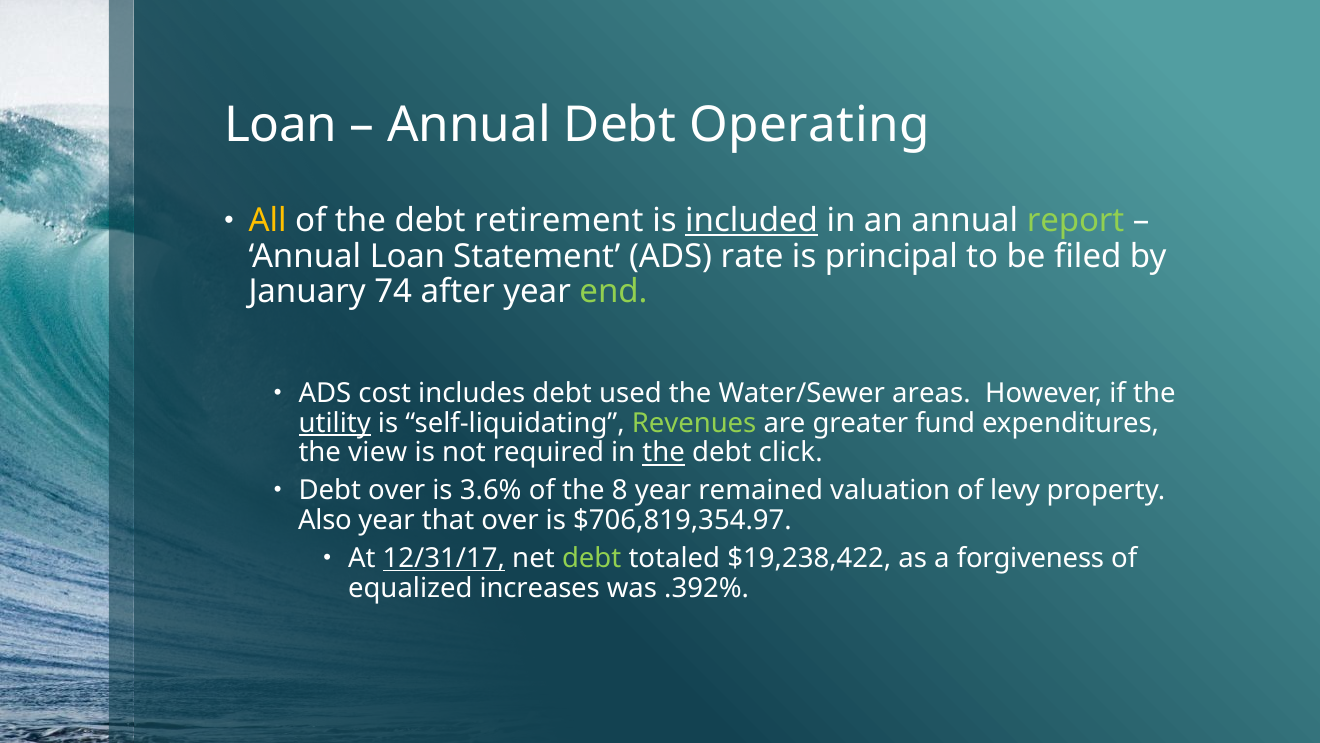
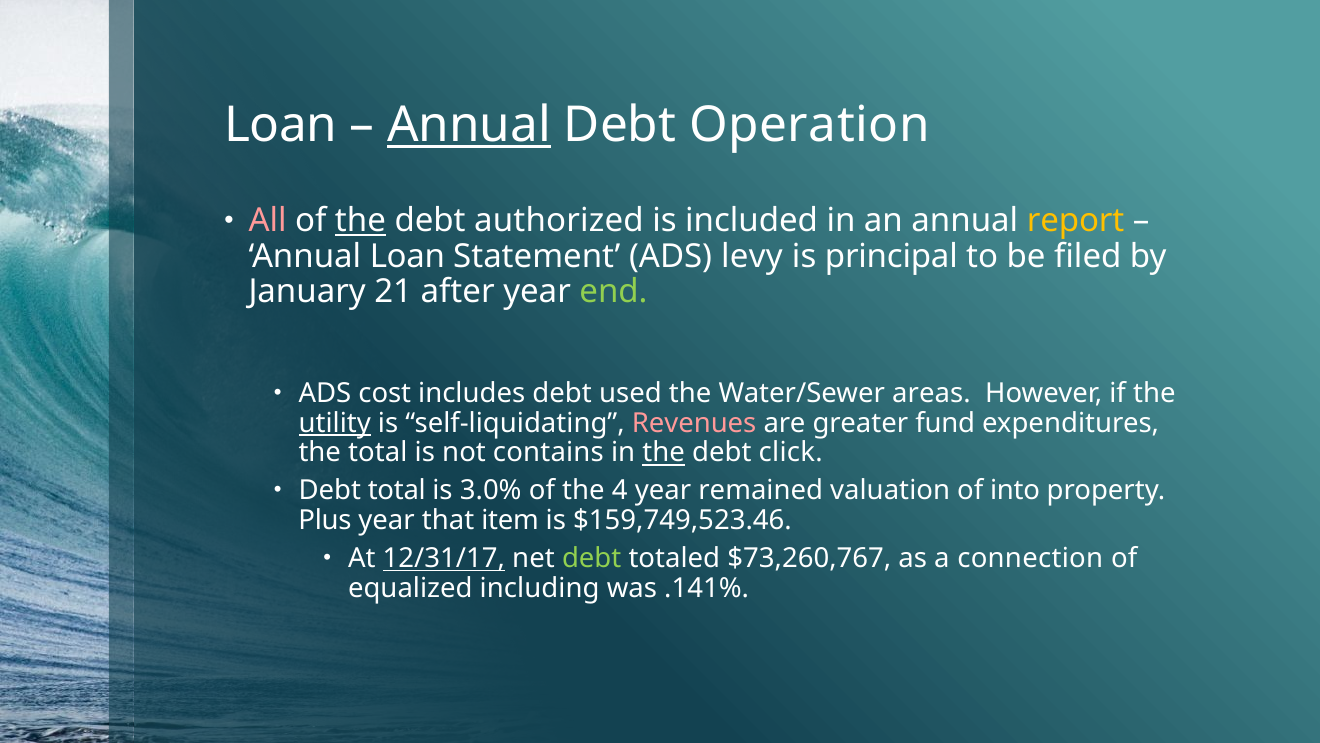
Annual underline: none -> present (469, 125)
Operating: Operating -> Operation (810, 125)
All colour: yellow -> pink (268, 221)
the underline: none -> present (360, 221)
retirement: retirement -> authorized (559, 221)
included underline: present -> none (752, 221)
report colour: light green -> yellow (1076, 221)
rate: rate -> levy (752, 256)
74: 74 -> 21 (393, 292)
Revenues colour: light green -> pink (694, 423)
the view: view -> total (378, 453)
required: required -> contains (548, 453)
Debt over: over -> total (397, 491)
3.6%: 3.6% -> 3.0% (491, 491)
8: 8 -> 4 (620, 491)
levy: levy -> into (1015, 491)
Also: Also -> Plus (325, 520)
that over: over -> item (510, 520)
$706,819,354.97: $706,819,354.97 -> $159,749,523.46 (682, 520)
$19,238,422: $19,238,422 -> $73,260,767 (809, 558)
forgiveness: forgiveness -> connection (1030, 558)
increases: increases -> including (540, 588)
.392%: .392% -> .141% (707, 588)
